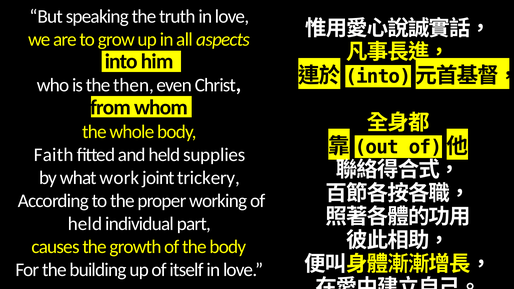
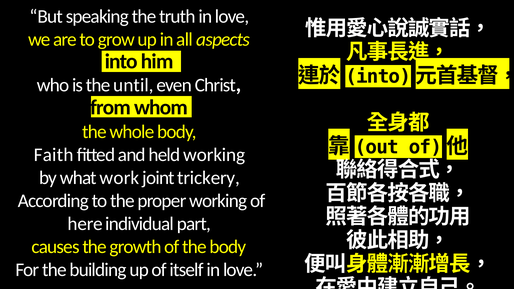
then: then -> until (133, 85)
held supplies: supplies -> working (214, 155)
held: held -> here (85, 224)
